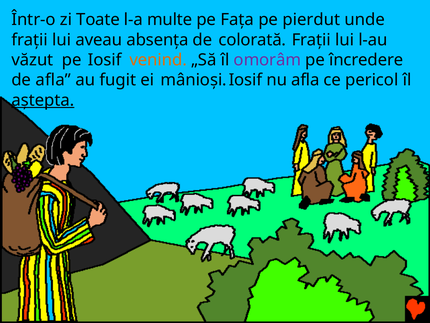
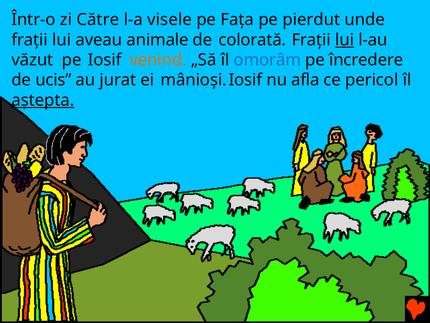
Toate: Toate -> Către (98, 20)
multe: multe -> visele (170, 20)
absenţa: absenţa -> animale (158, 40)
lui underline: none -> present (345, 40)
omorâm colour: purple -> blue (267, 60)
de afla: afla -> ucis (53, 80)
fugit: fugit -> jurat (118, 80)
